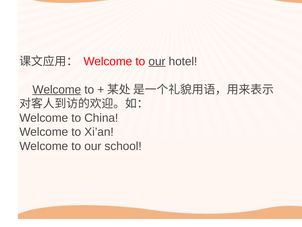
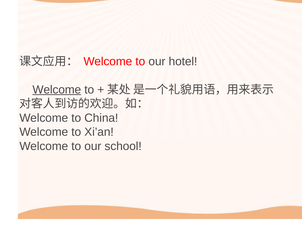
our underline: present -> none (157, 61)
